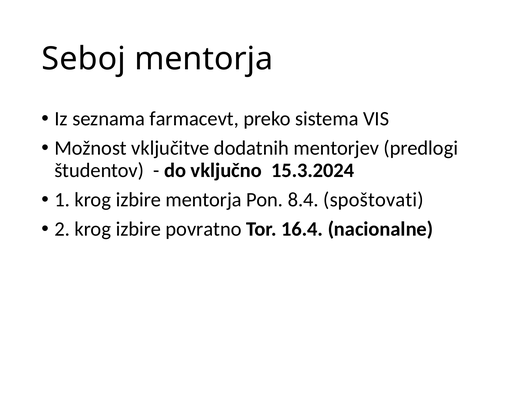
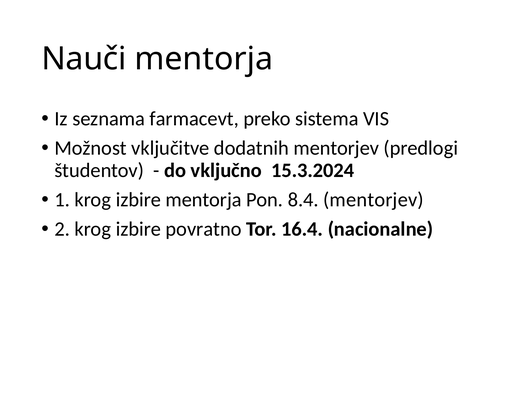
Seboj: Seboj -> Nauči (84, 59)
8.4 spoštovati: spoštovati -> mentorjev (373, 199)
